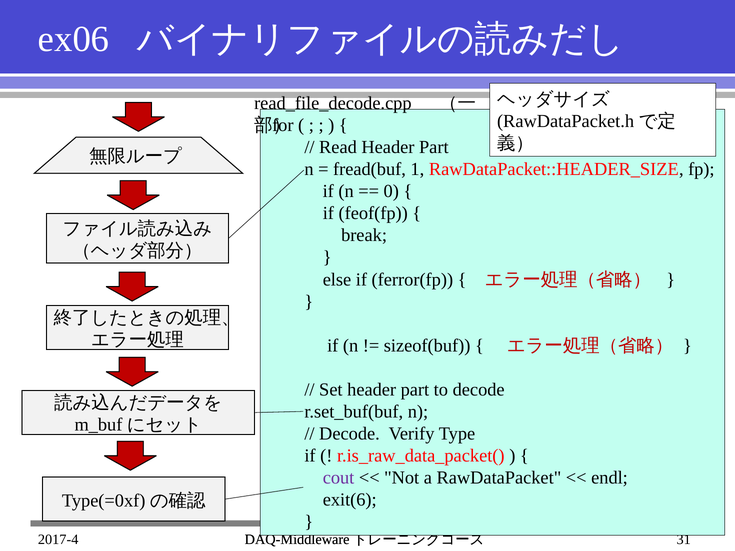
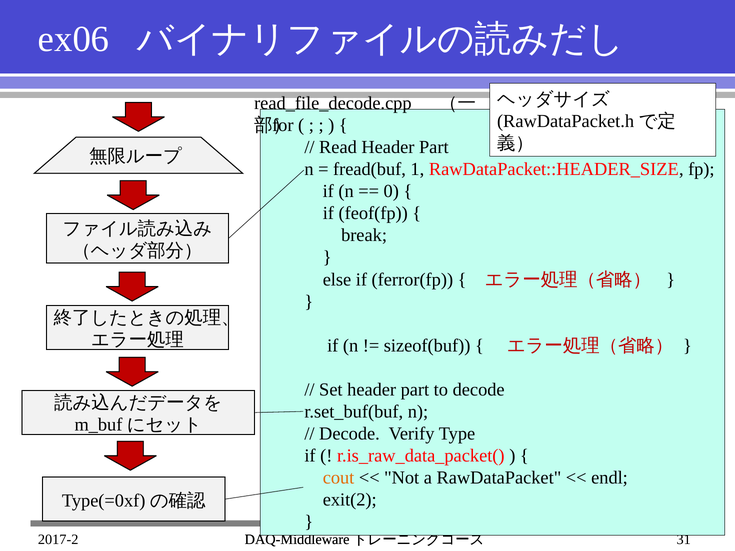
cout colour: purple -> orange (339, 478)
exit(6: exit(6 -> exit(2 (350, 500)
2017-4: 2017-4 -> 2017-2 (58, 540)
